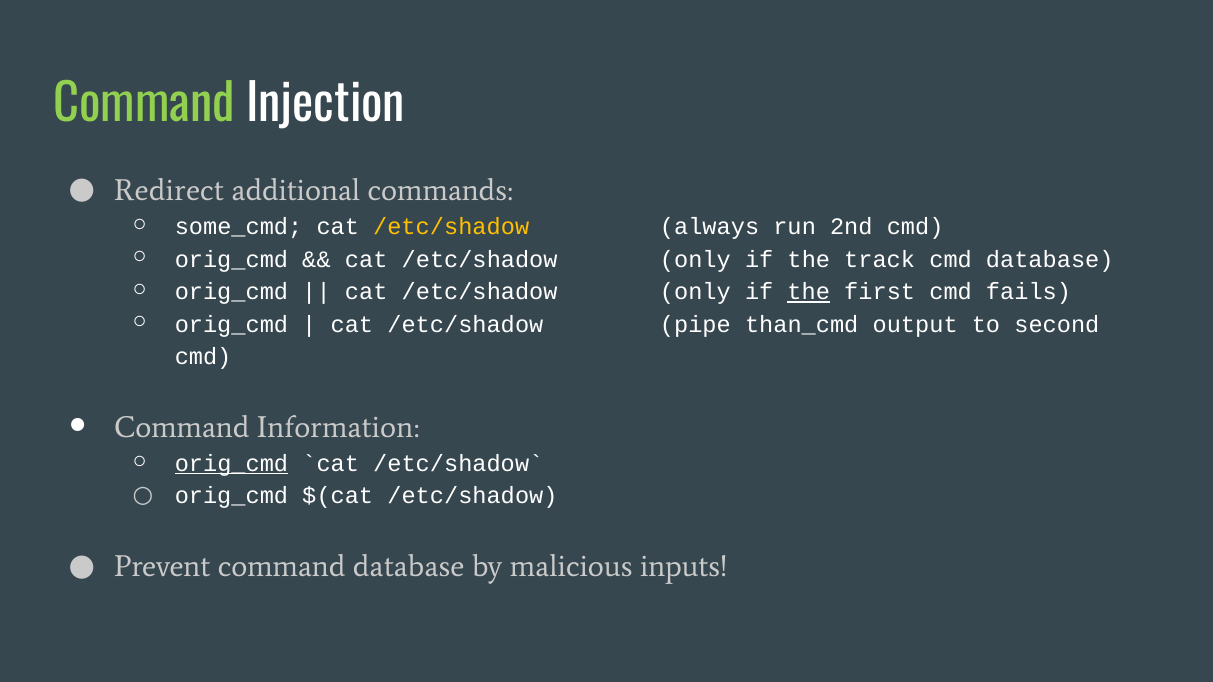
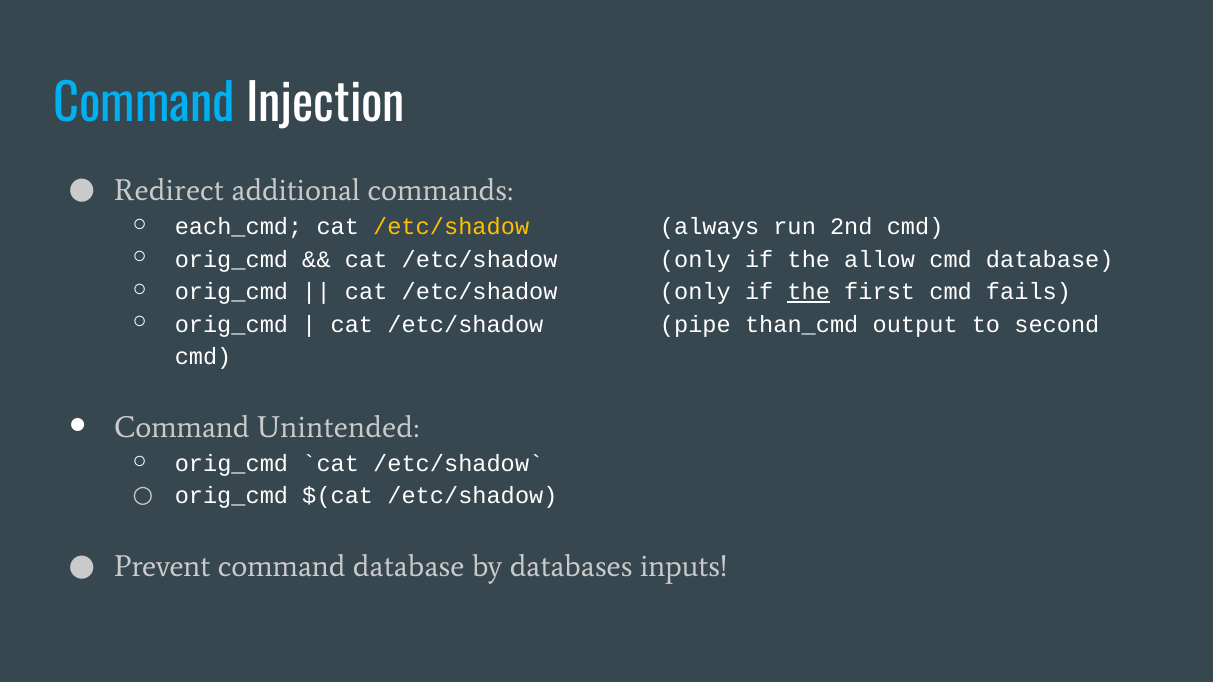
Command colour: light green -> light blue (144, 105)
some_cmd: some_cmd -> each_cmd (239, 227)
track: track -> allow (880, 259)
Information: Information -> Unintended (338, 428)
orig_cmd underline: present -> none (231, 464)
malicious: malicious -> databases (571, 567)
